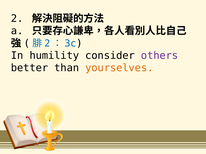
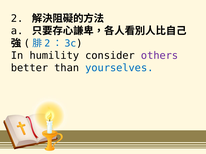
yourselves colour: orange -> blue (119, 68)
